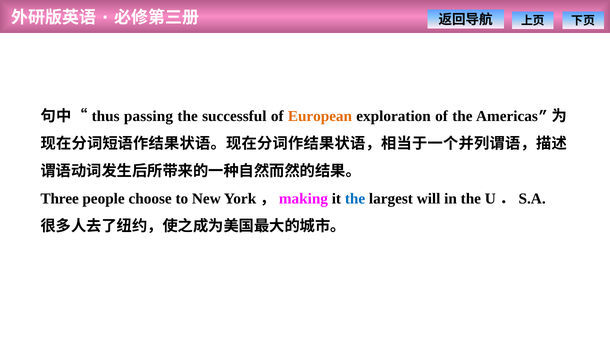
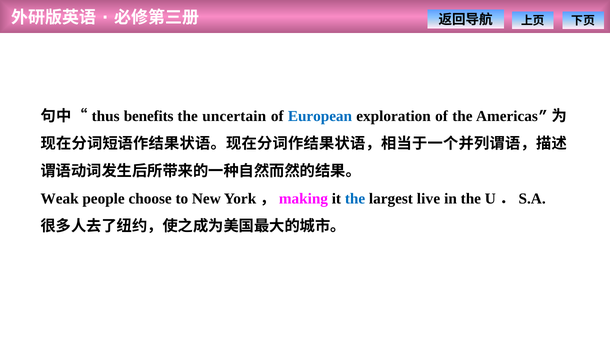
passing: passing -> benefits (149, 116)
successful: successful -> uncertain (234, 116)
European colour: orange -> blue (320, 116)
Three: Three -> Weak (60, 199)
will: will -> live (429, 199)
